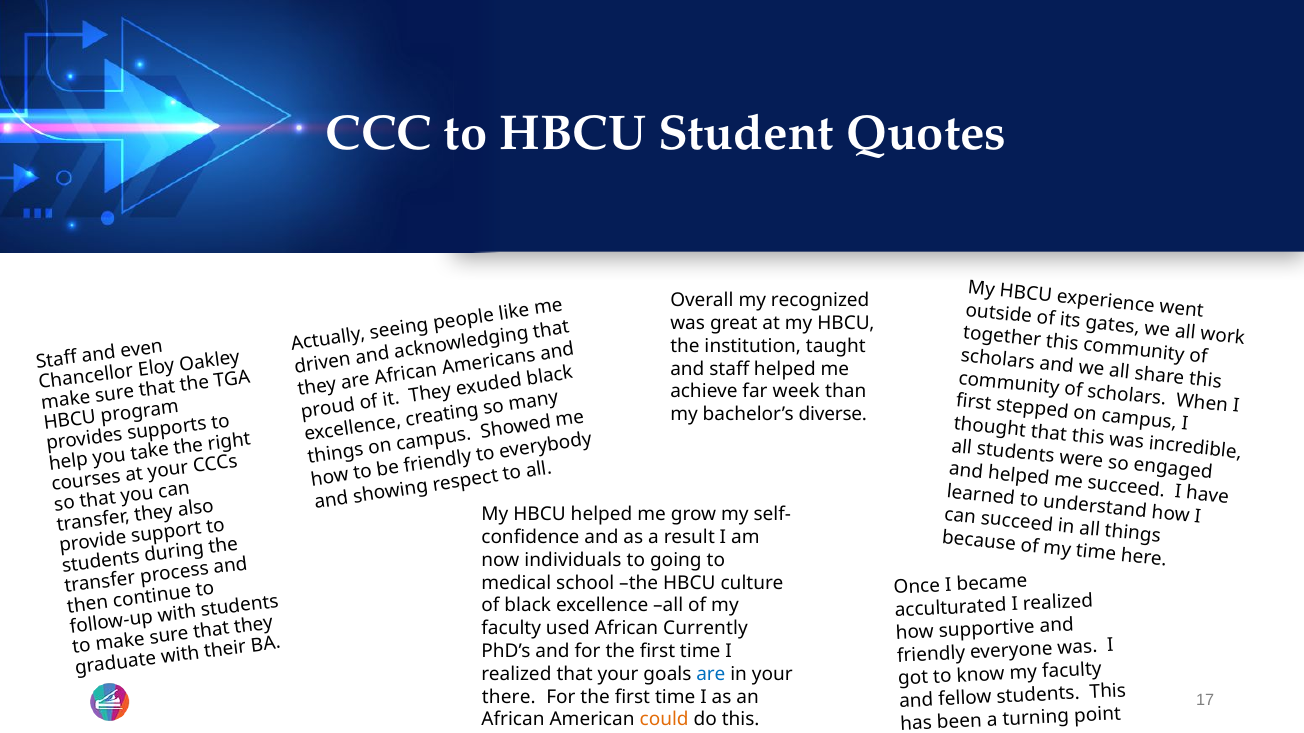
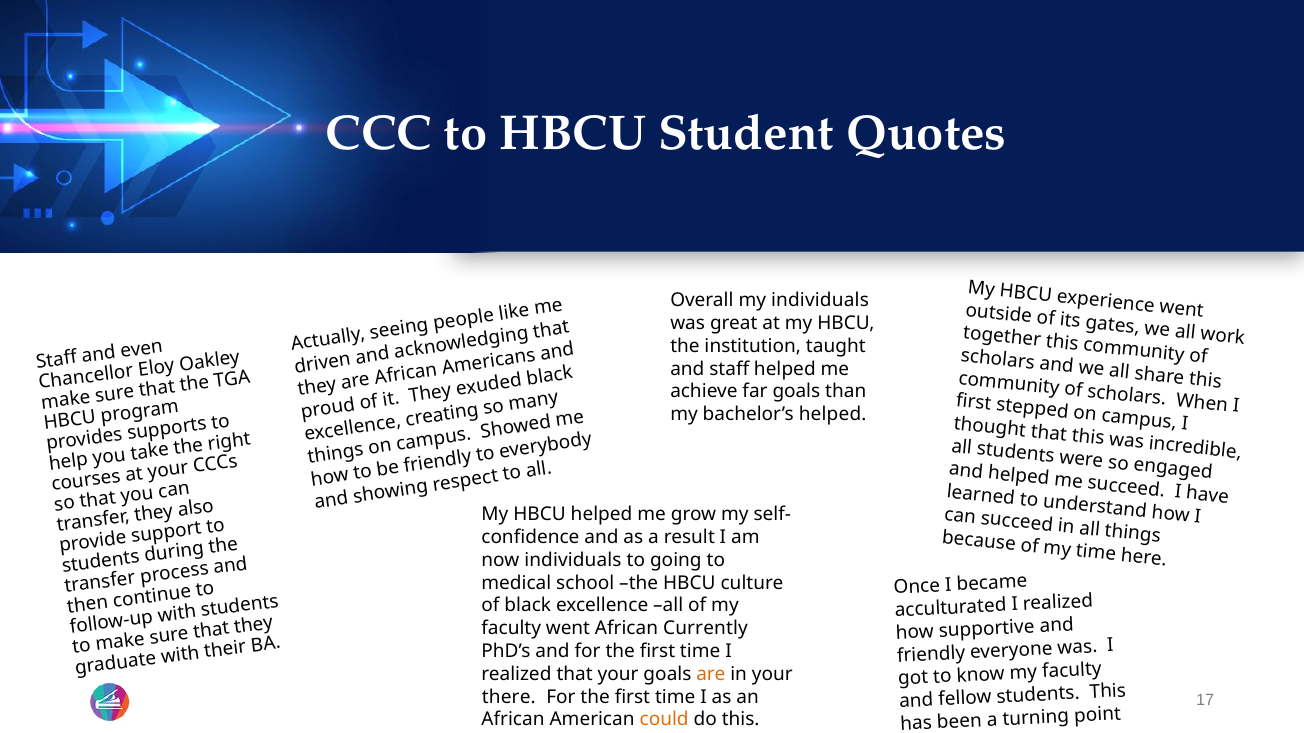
my recognized: recognized -> individuals (820, 301)
far week: week -> goals (796, 392)
bachelor’s diverse: diverse -> helped (833, 415)
faculty used: used -> went (568, 629)
are colour: blue -> orange (711, 674)
